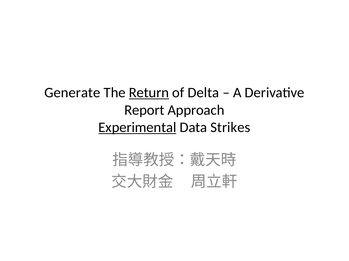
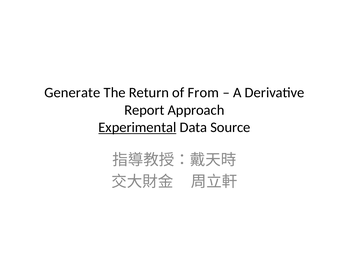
Return underline: present -> none (149, 93)
Delta: Delta -> From (203, 93)
Strikes: Strikes -> Source (230, 128)
